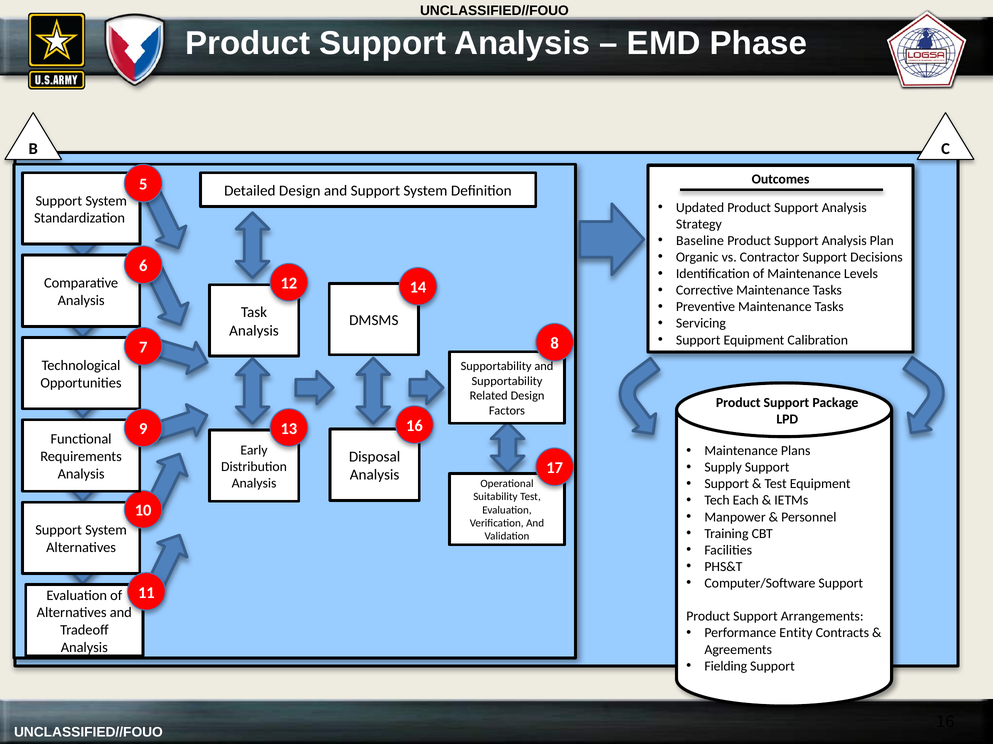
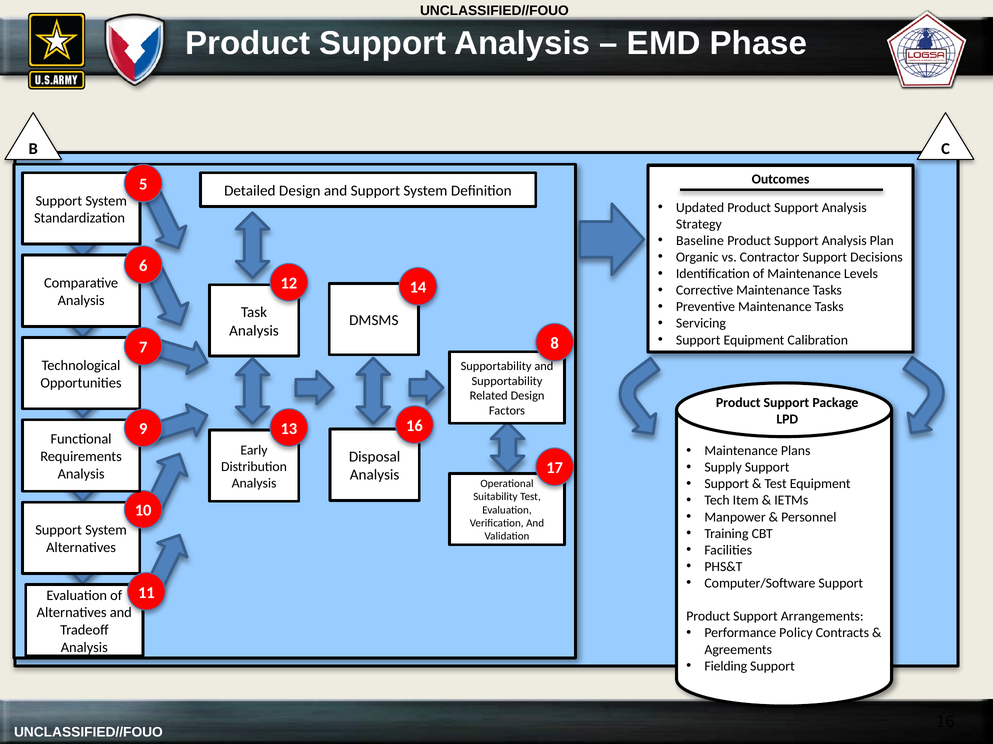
Each: Each -> Item (746, 501)
Entity: Entity -> Policy (796, 634)
